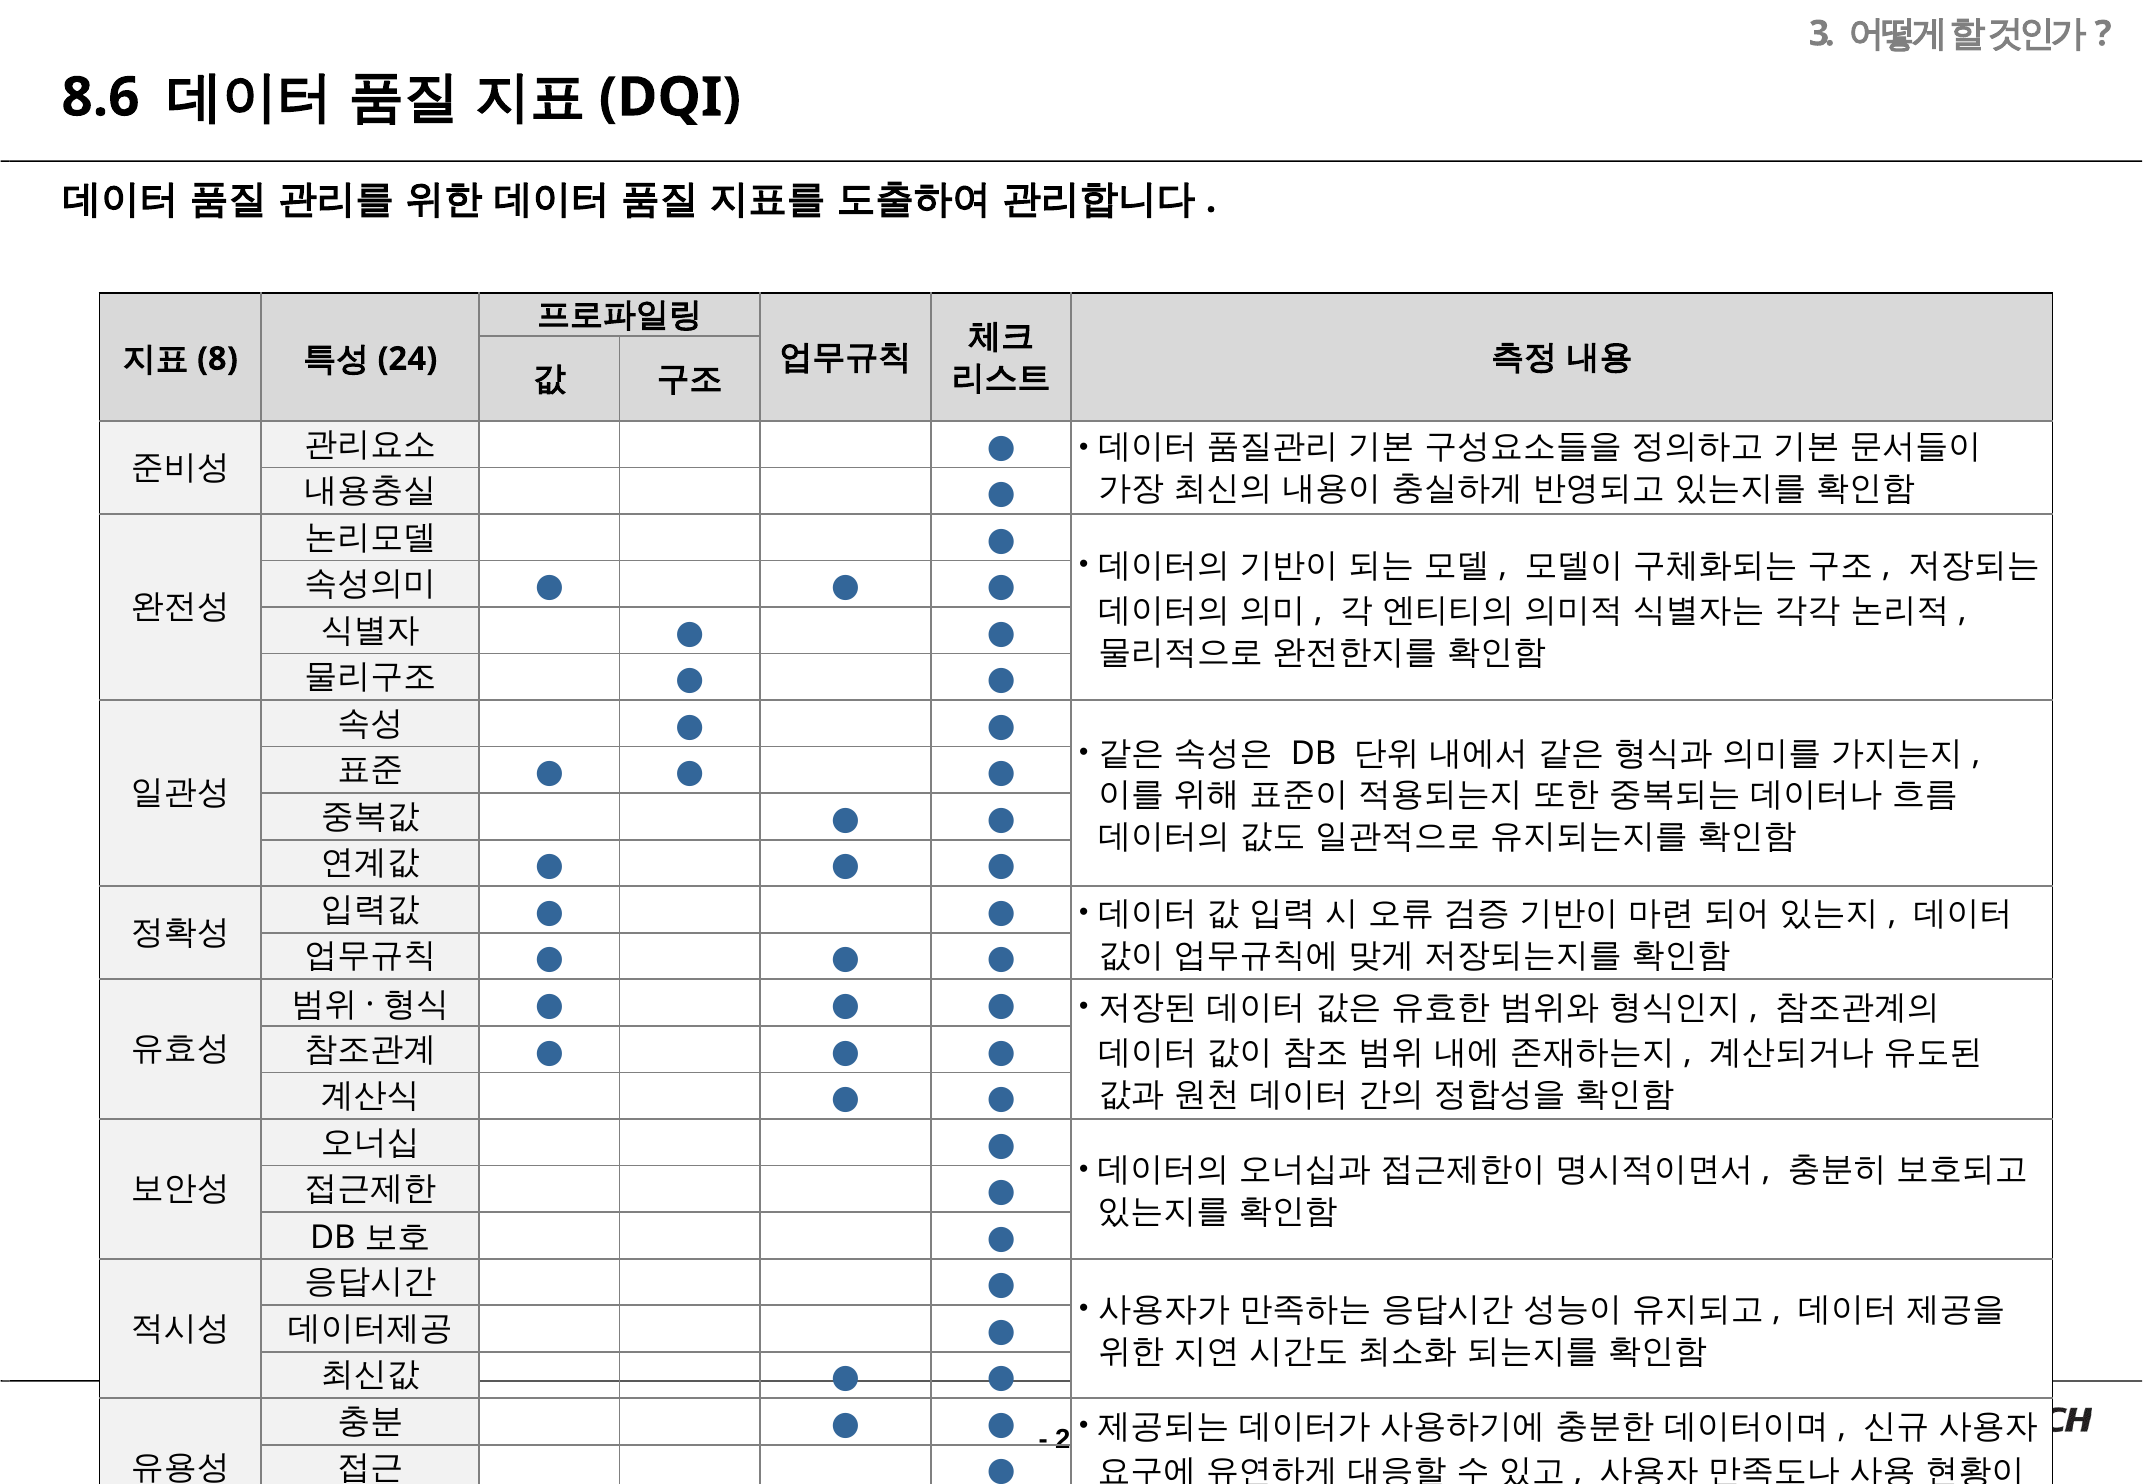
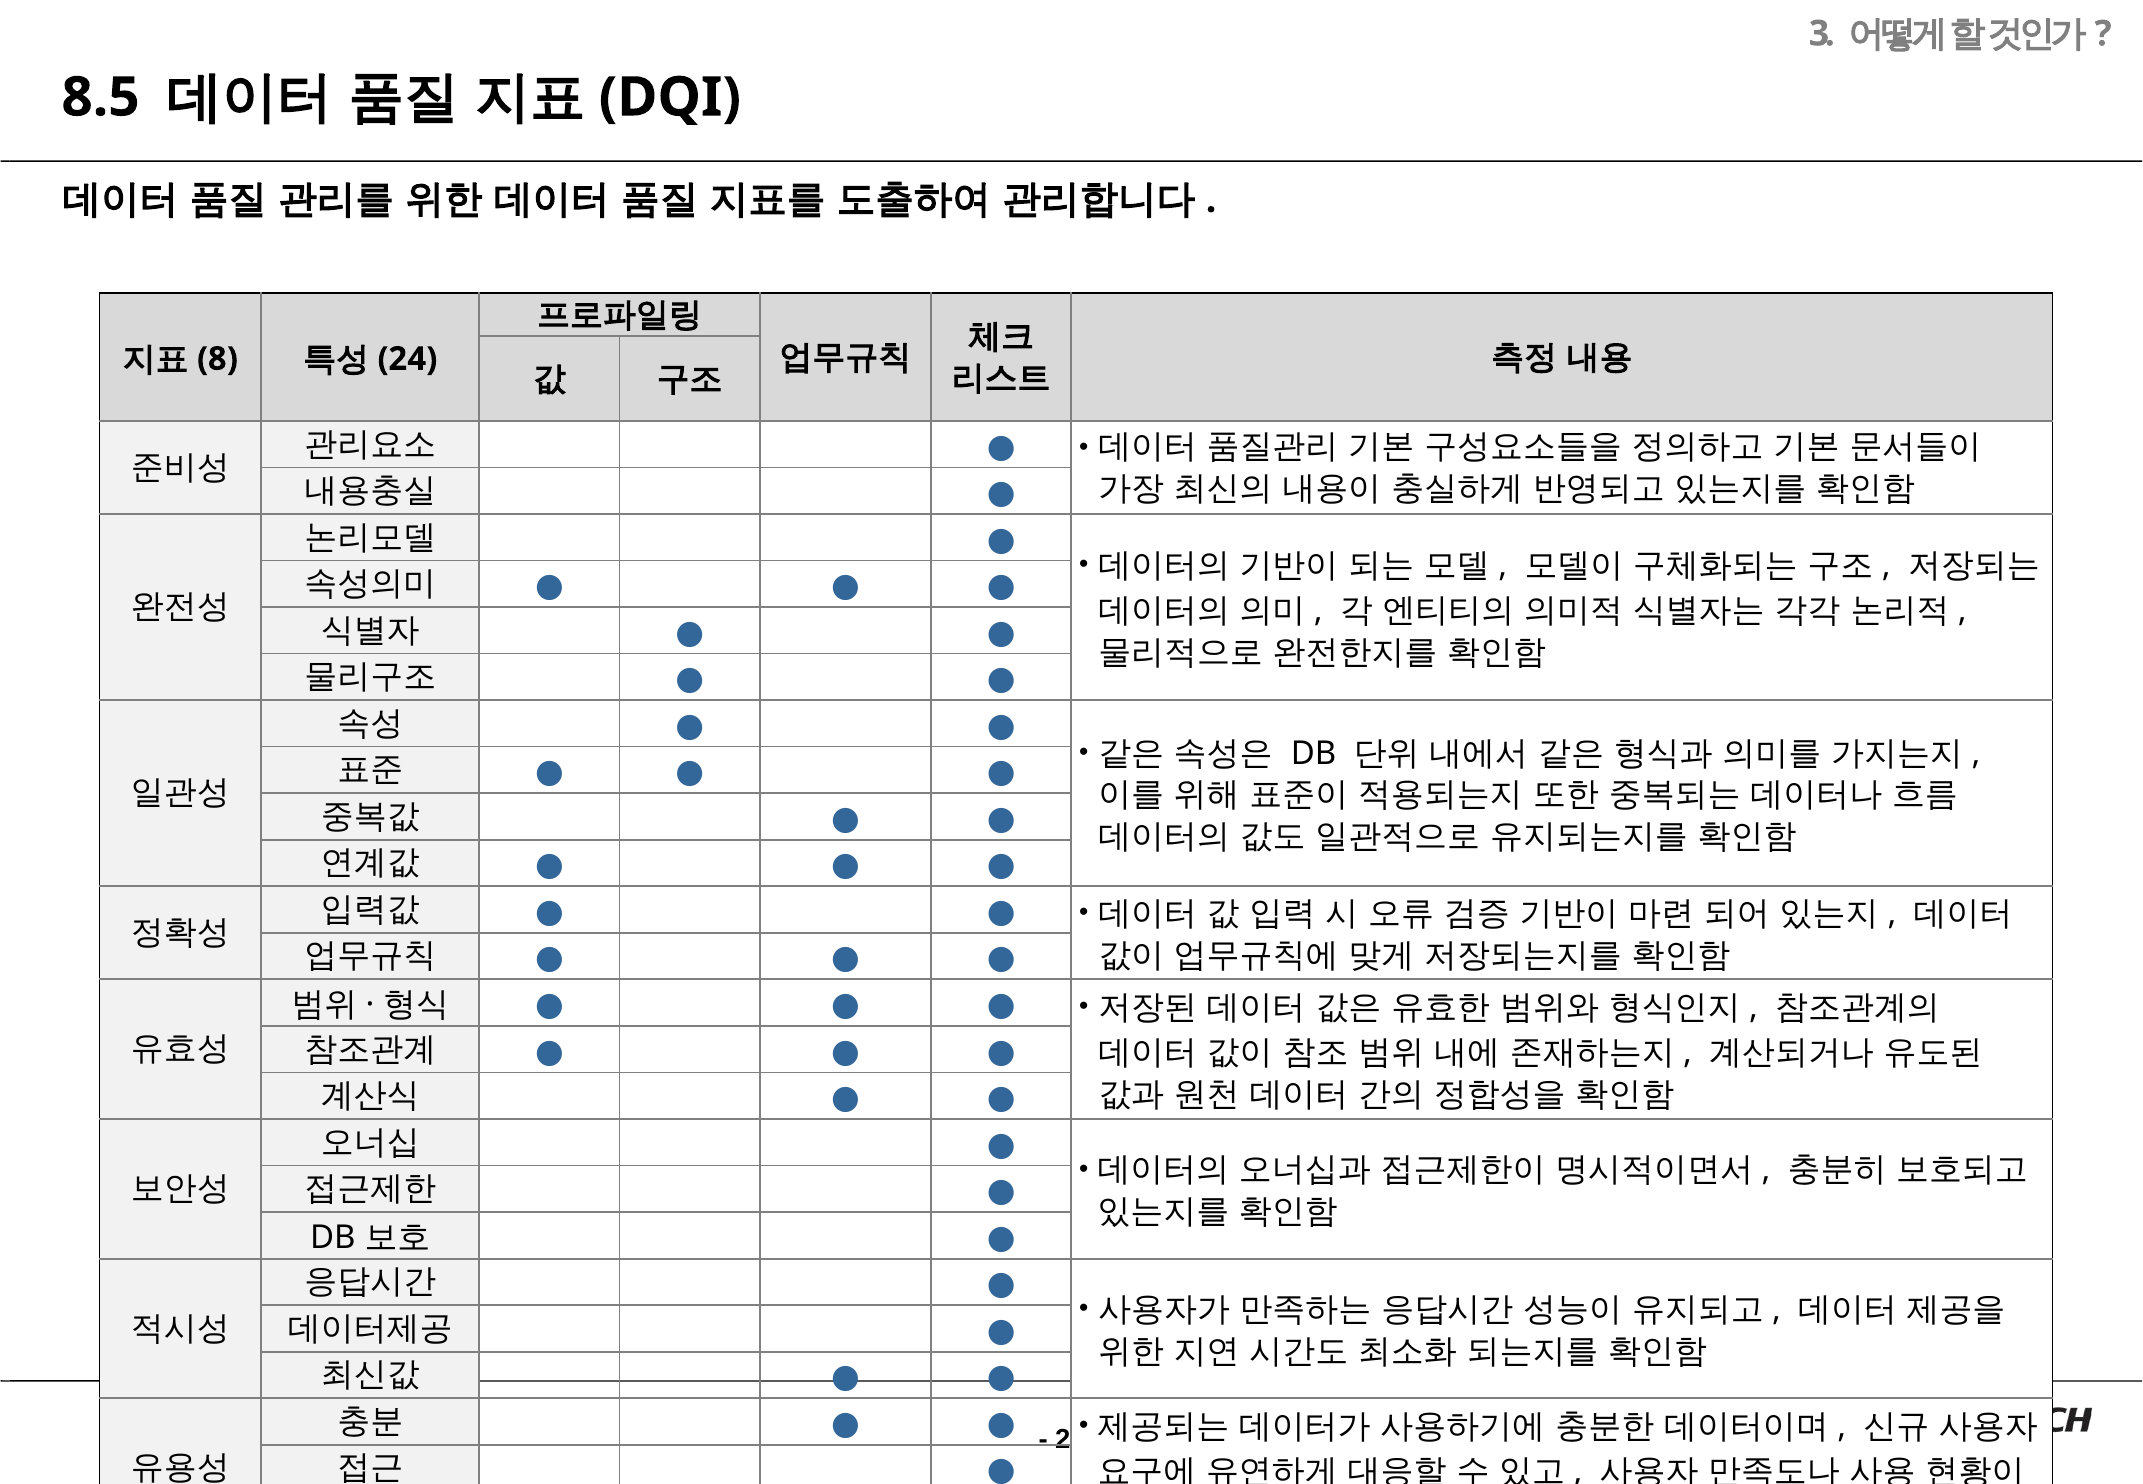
8.6: 8.6 -> 8.5 (101, 97)
